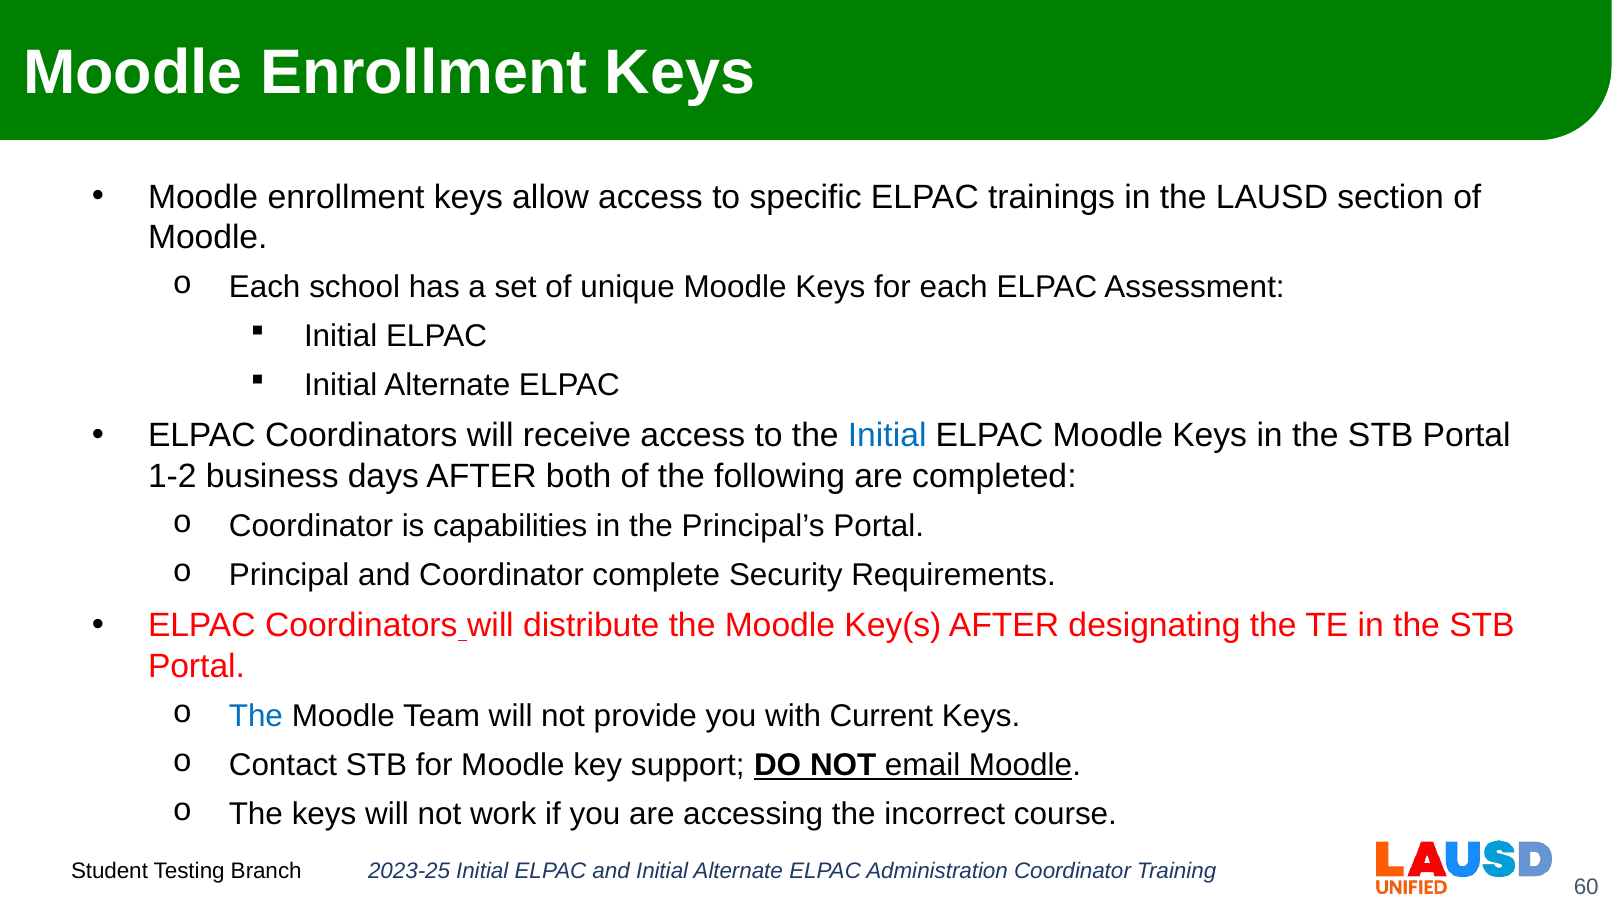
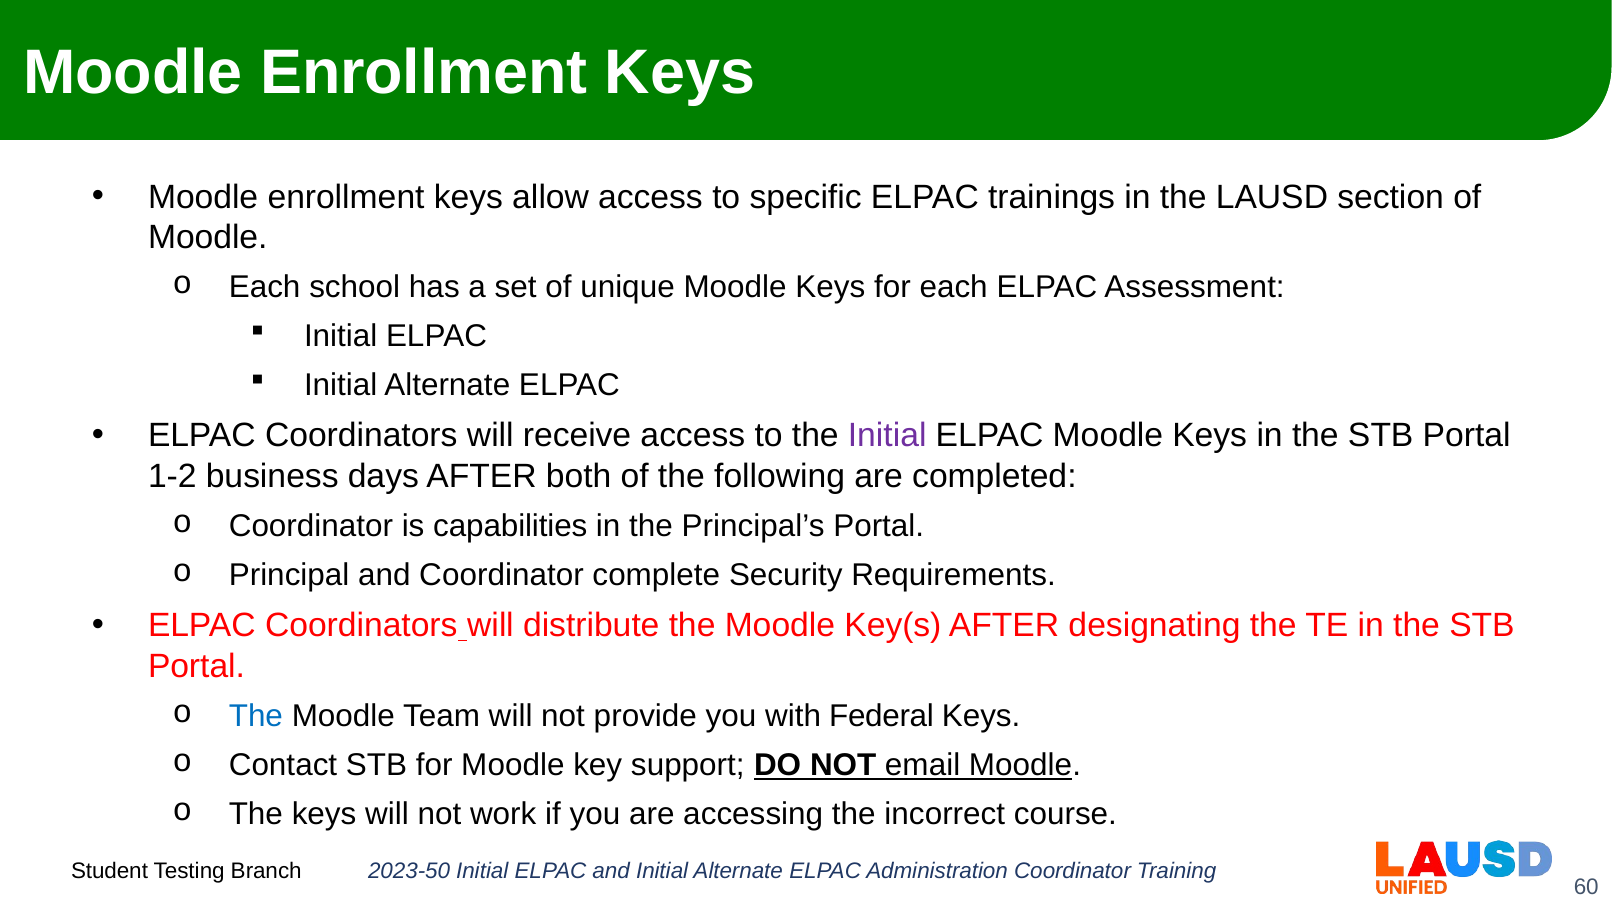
Initial colour: blue -> purple (887, 436)
Current: Current -> Federal (881, 716)
2023-25: 2023-25 -> 2023-50 (409, 871)
